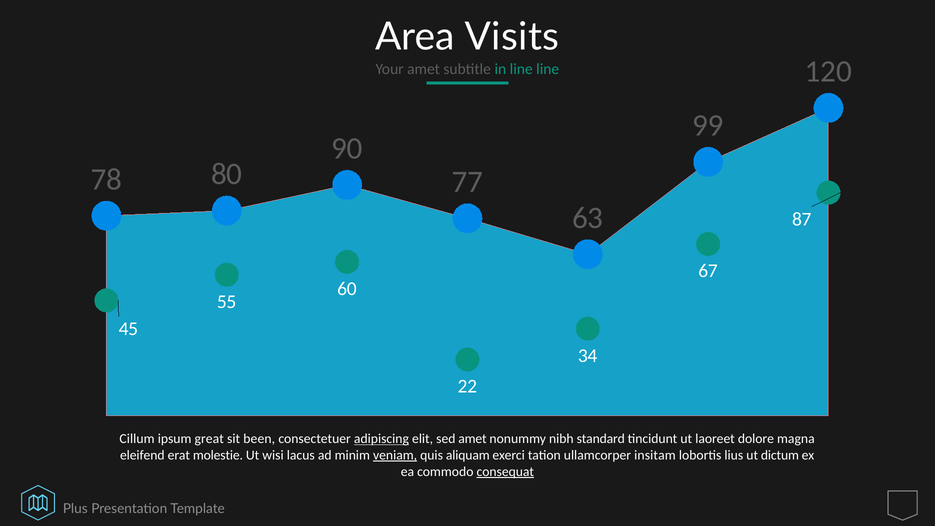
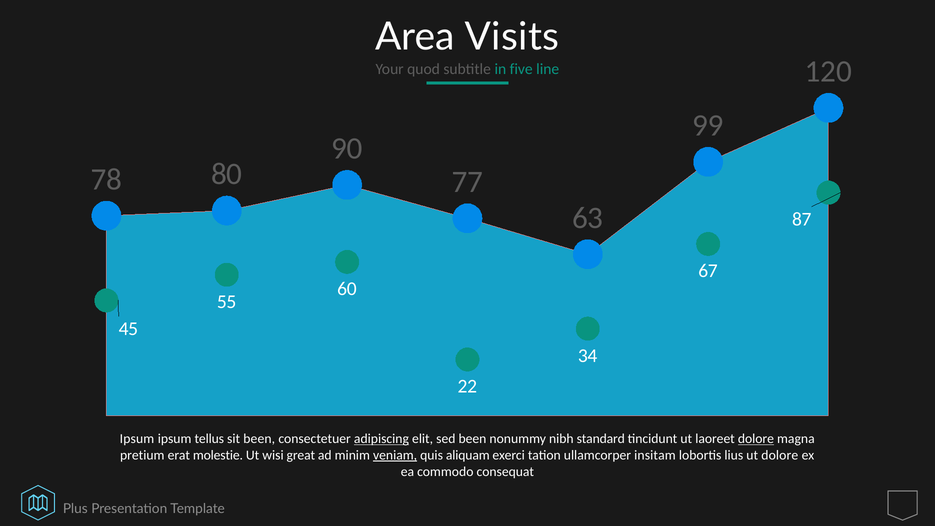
Your amet: amet -> quod (424, 69)
in line: line -> five (521, 69)
Cillum: Cillum -> Ipsum (137, 439)
great: great -> tellus (209, 439)
sed amet: amet -> been (472, 439)
dolore underline: none -> present (756, 439)
eleifend: eleifend -> pretium (142, 455)
lacus: lacus -> great (301, 455)
ut dictum: dictum -> dolore (780, 455)
consequat underline: present -> none (505, 472)
